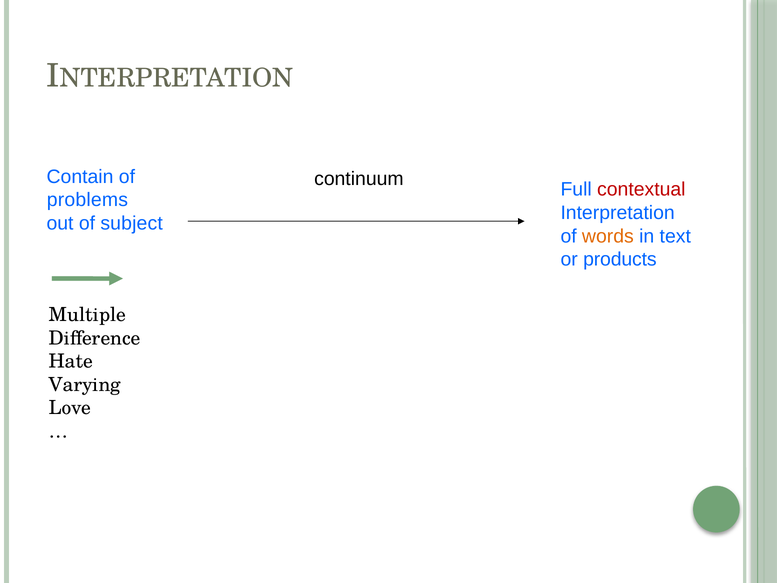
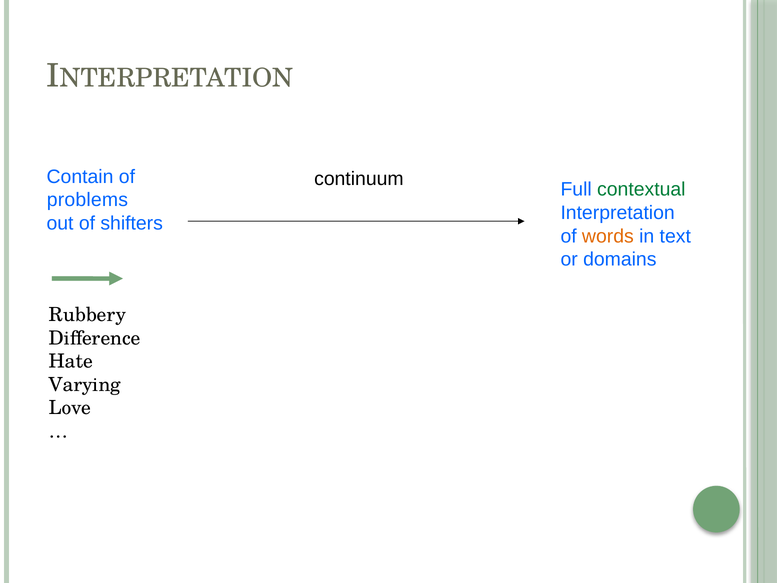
contextual colour: red -> green (641, 189)
subject: subject -> shifters (132, 223)
products: products -> domains (620, 259)
Multiple: Multiple -> Rubbery (87, 315)
